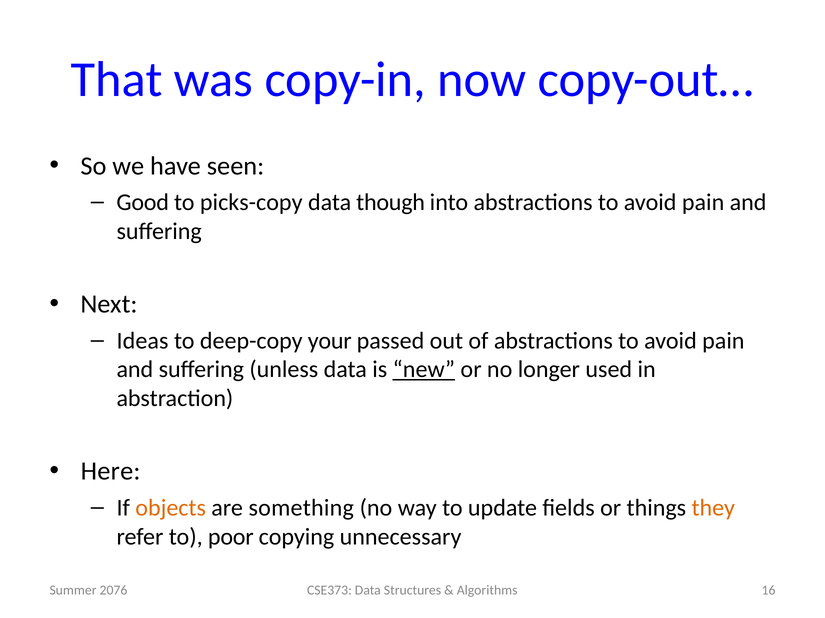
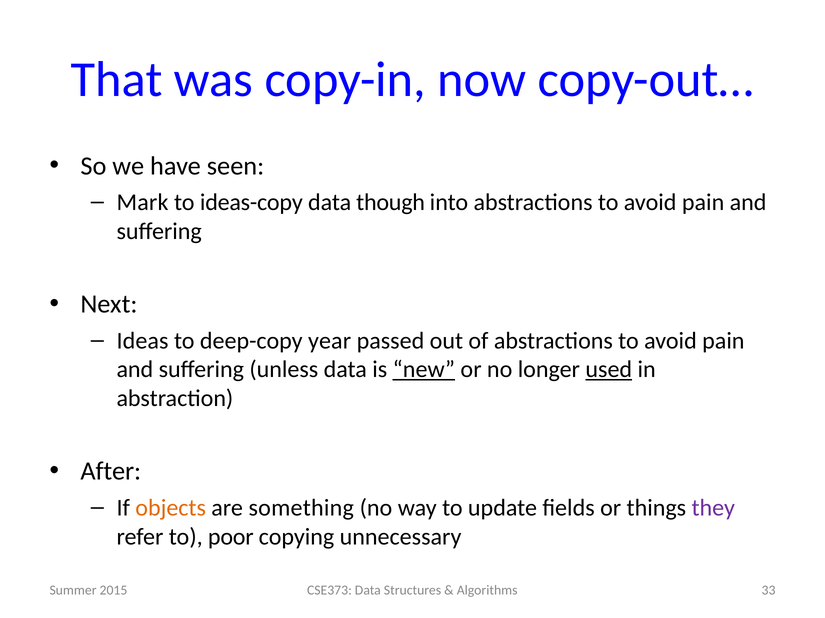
Good: Good -> Mark (142, 203)
picks-copy: picks-copy -> ideas-copy (251, 203)
your: your -> year (330, 341)
used underline: none -> present (609, 370)
Here: Here -> After (111, 472)
they colour: orange -> purple (713, 508)
16: 16 -> 33 (769, 591)
2076: 2076 -> 2015 (113, 591)
